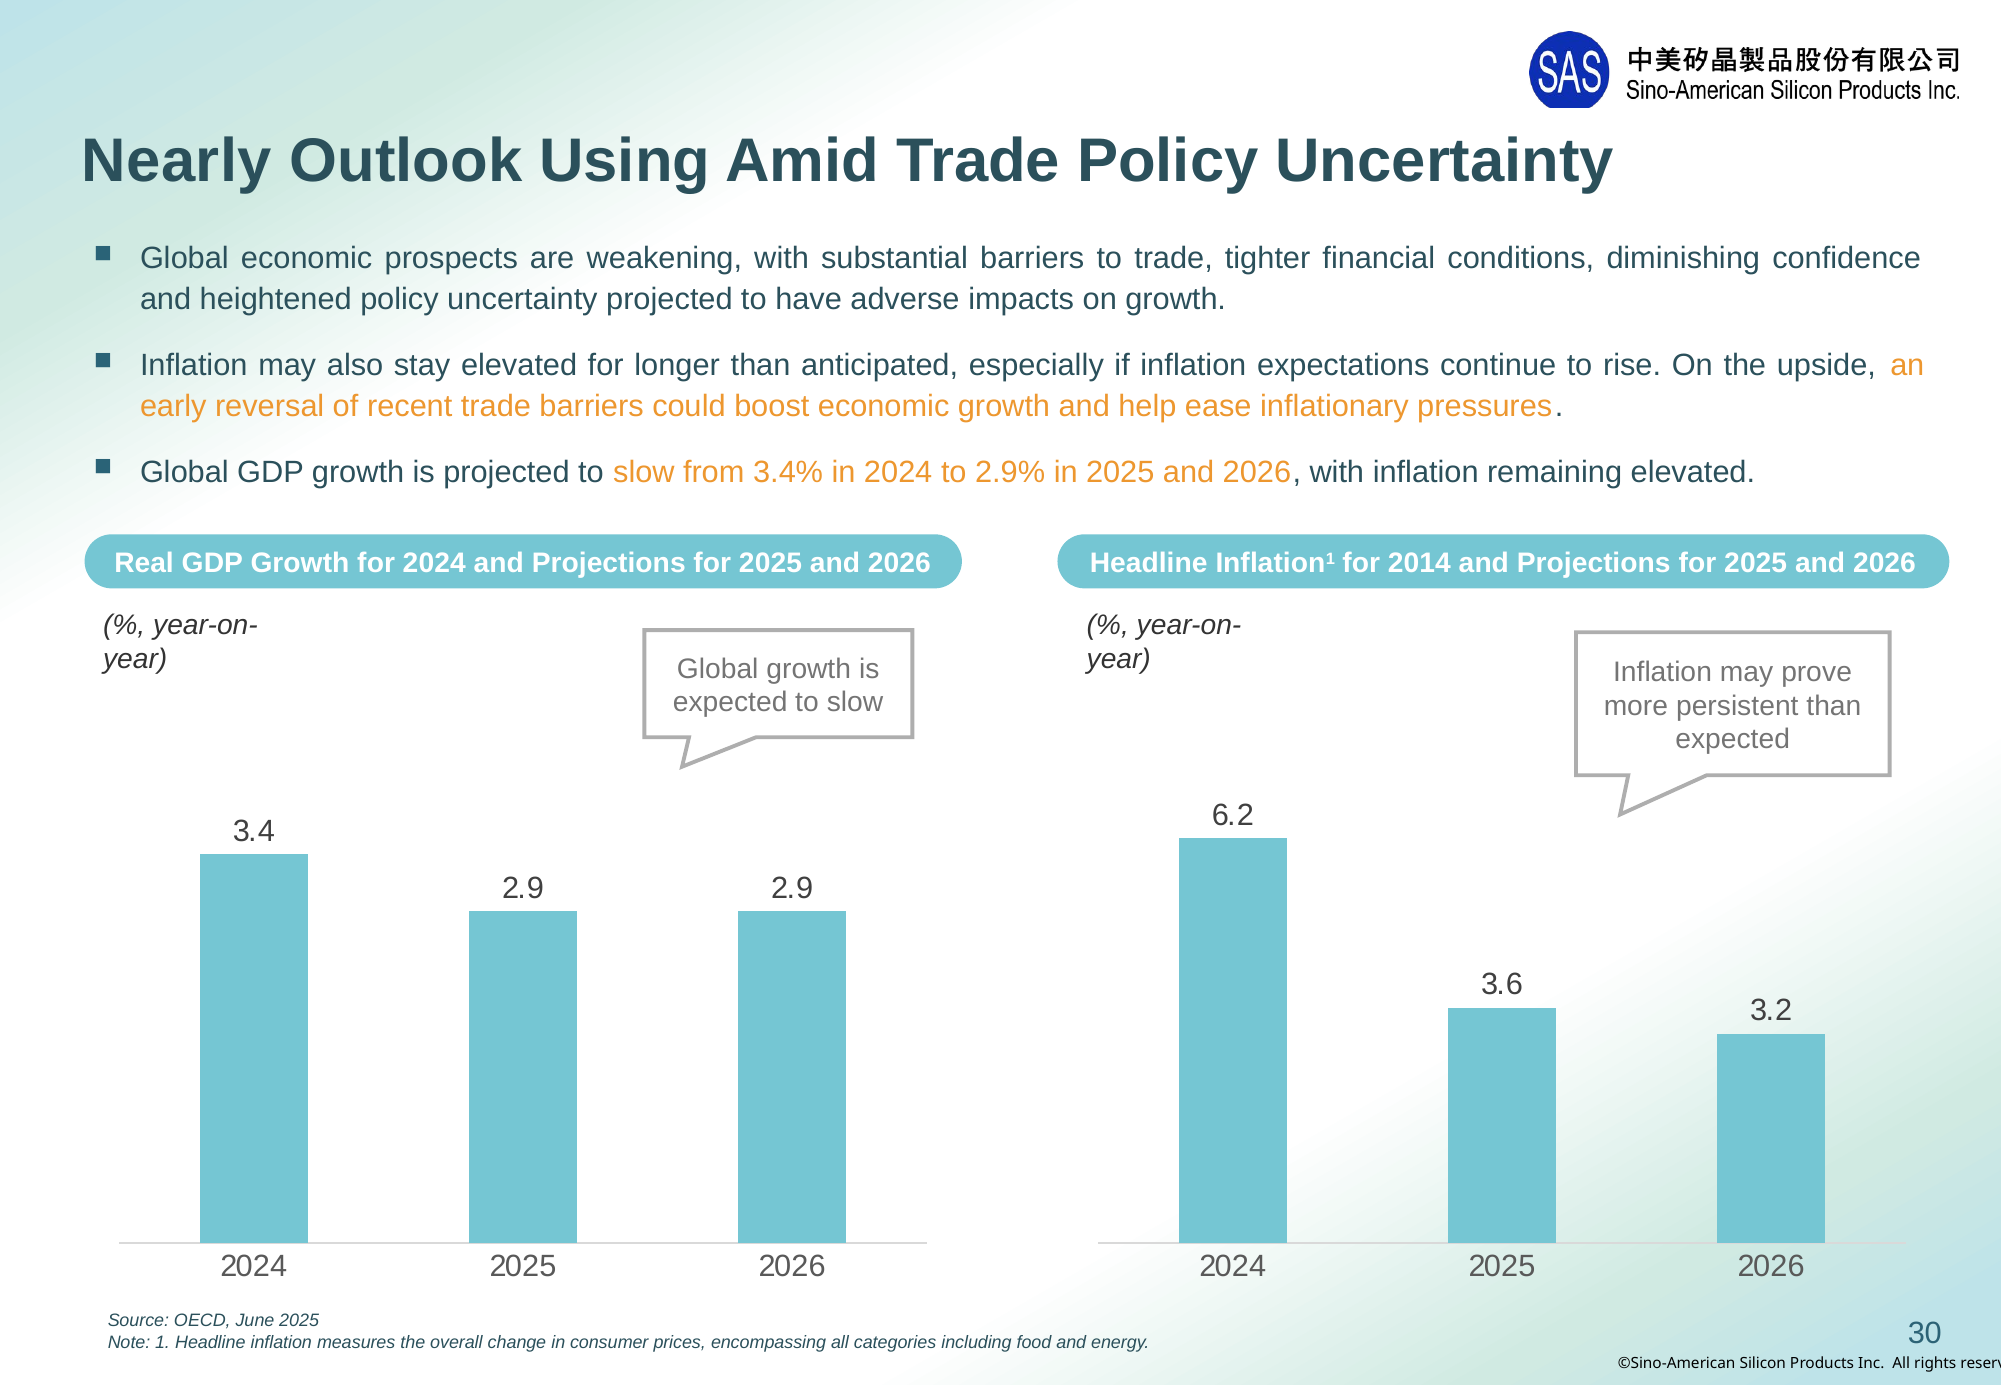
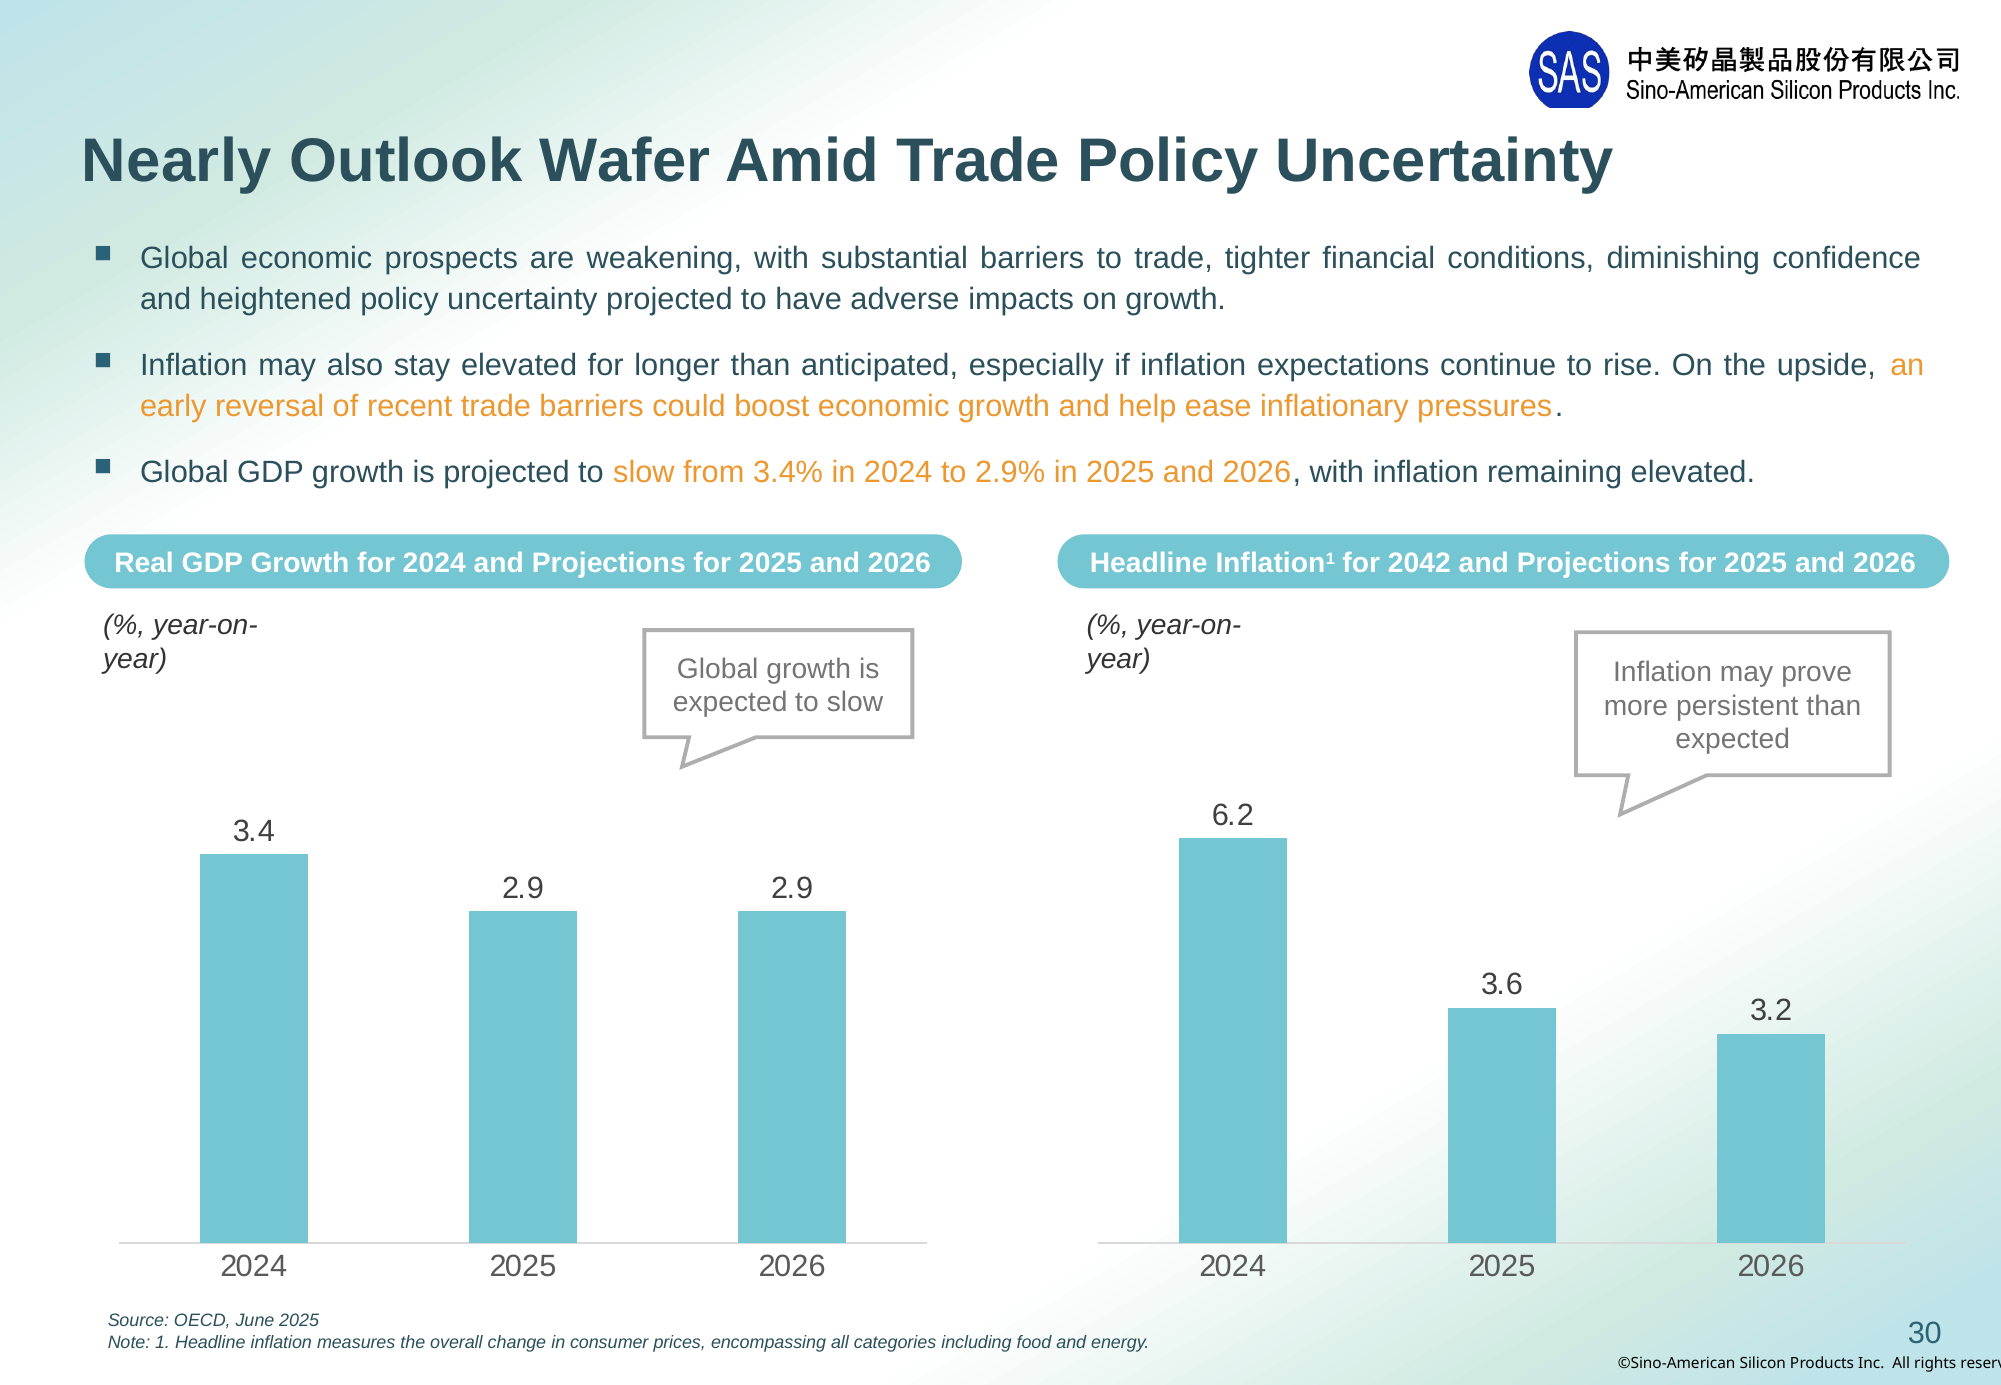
Using: Using -> Wafer (625, 161)
2014: 2014 -> 2042 (1419, 563)
